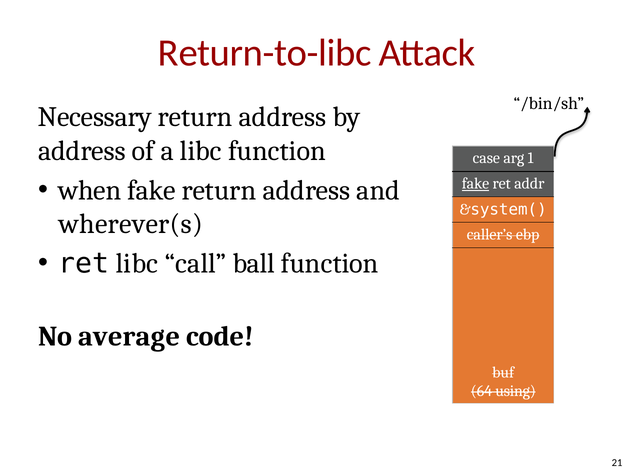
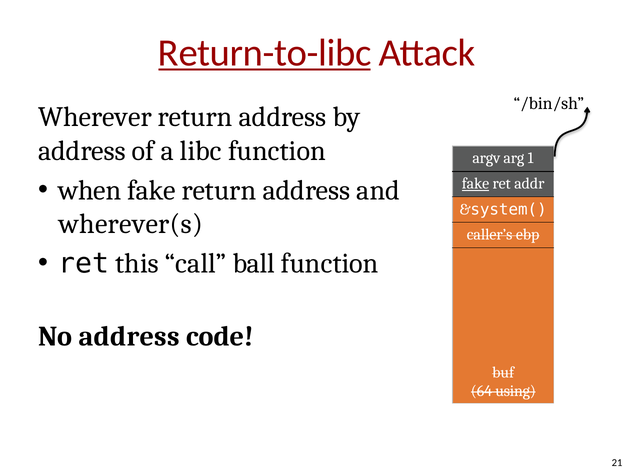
Return-to-libc underline: none -> present (265, 53)
Necessary: Necessary -> Wherever (95, 117)
case: case -> argv (486, 158)
ret libc: libc -> this (137, 264)
No average: average -> address (129, 337)
